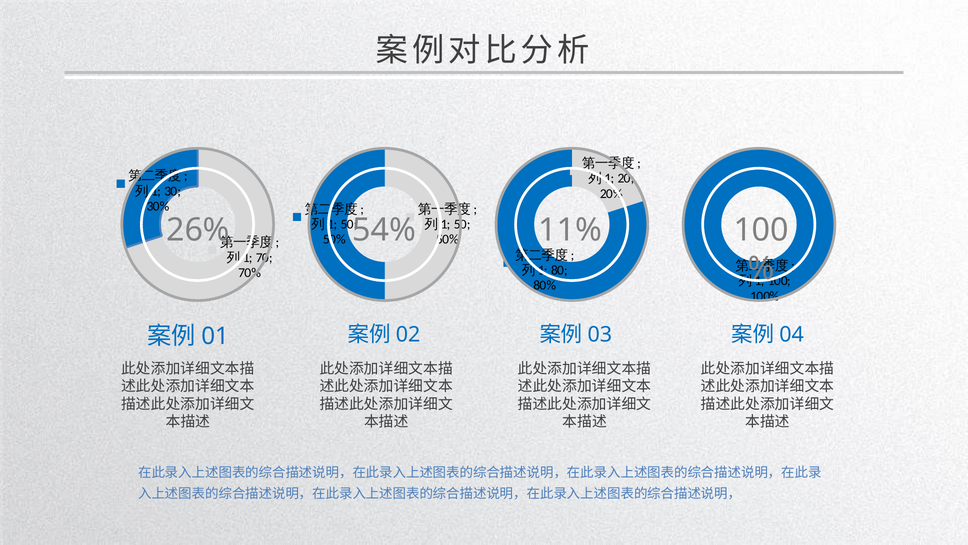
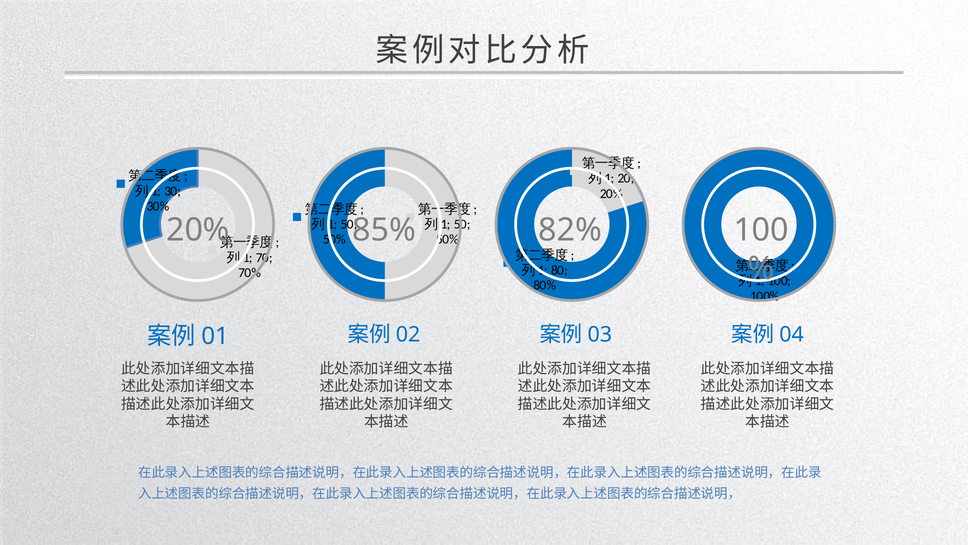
26%: 26% -> 20% (198, 230)
11%: 11% -> 82% (570, 230)
54%: 54% -> 85% (384, 230)
